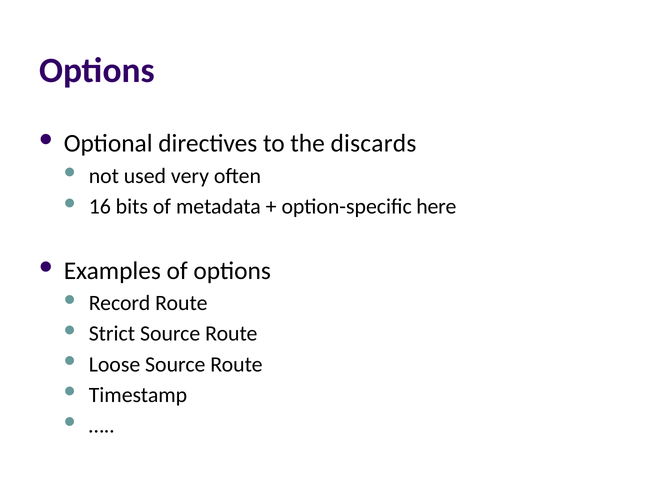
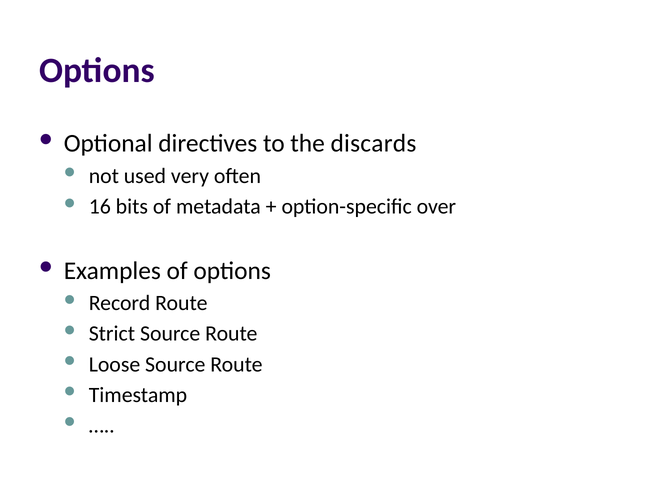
here: here -> over (436, 206)
